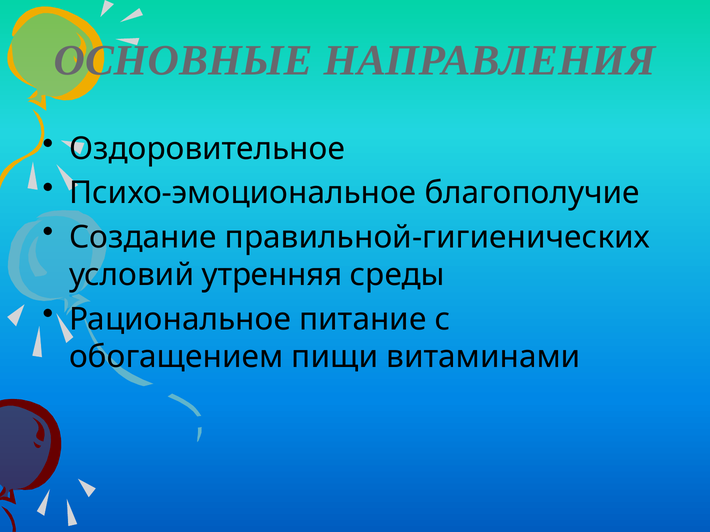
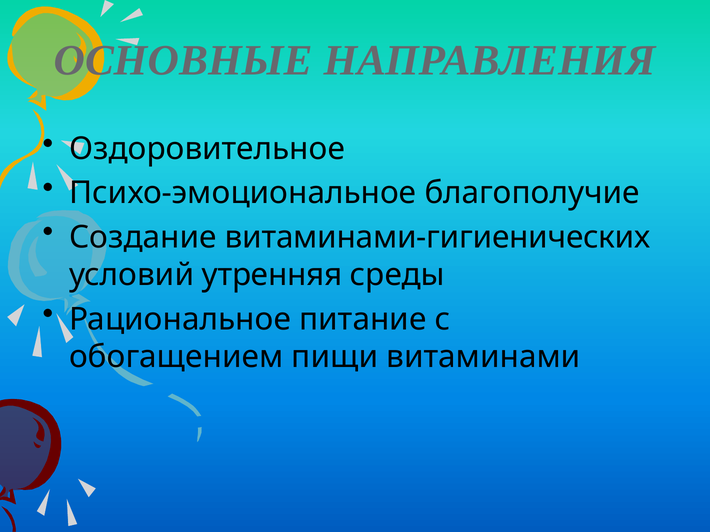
правильной-гигиенических: правильной-гигиенических -> витаминами-гигиенических (438, 237)
